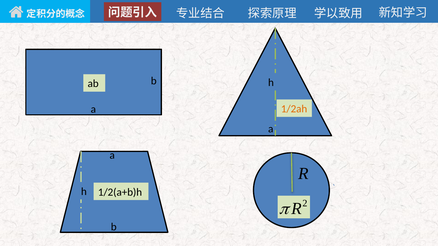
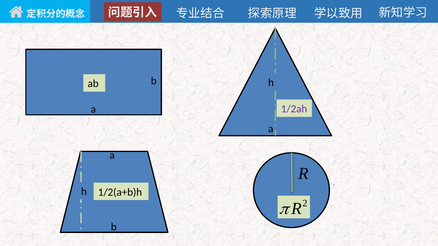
1/2ah colour: orange -> purple (294, 109)
